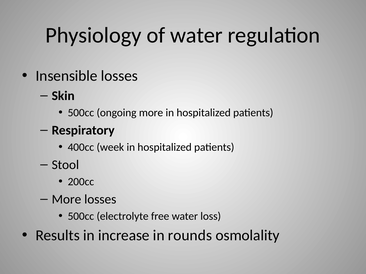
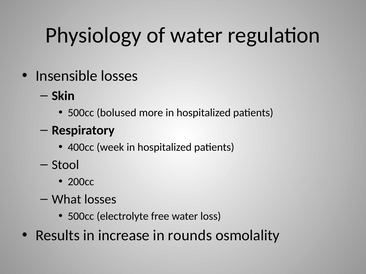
ongoing: ongoing -> bolused (116, 113)
More: More -> What (66, 200)
